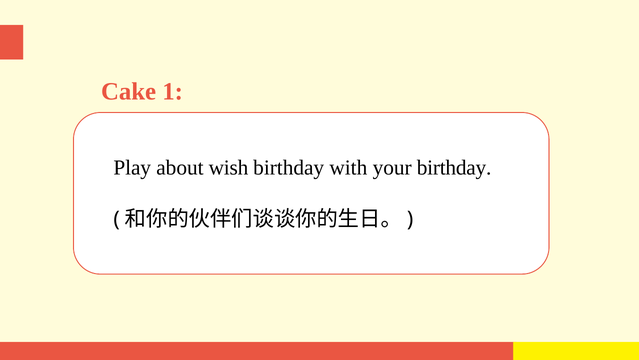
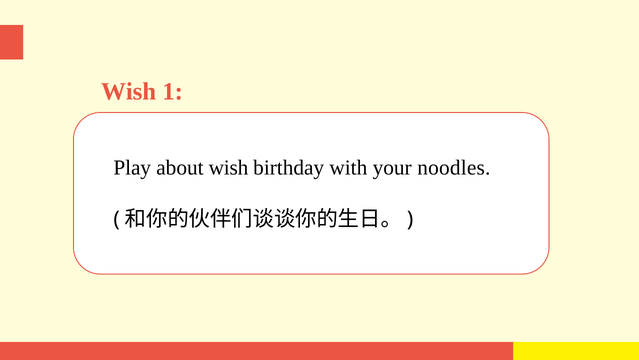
Cake: Cake -> Wish (129, 91)
your birthday: birthday -> noodles (454, 167)
